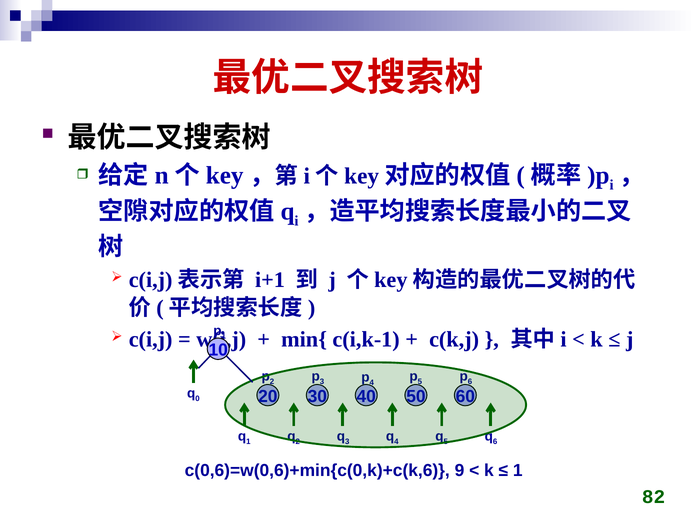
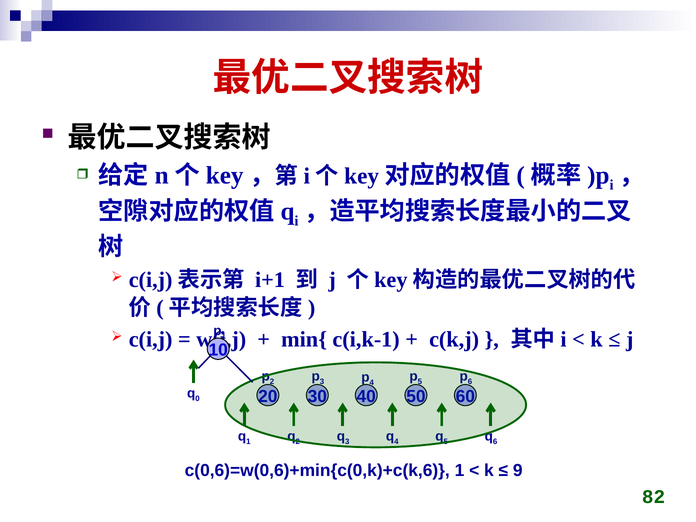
c(0,6)=w(0,6)+min{c(0,k)+c(k,6 9: 9 -> 1 (460, 471)
1: 1 -> 9 (518, 471)
